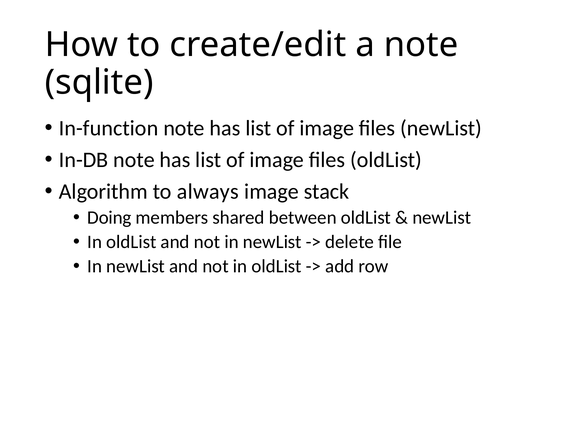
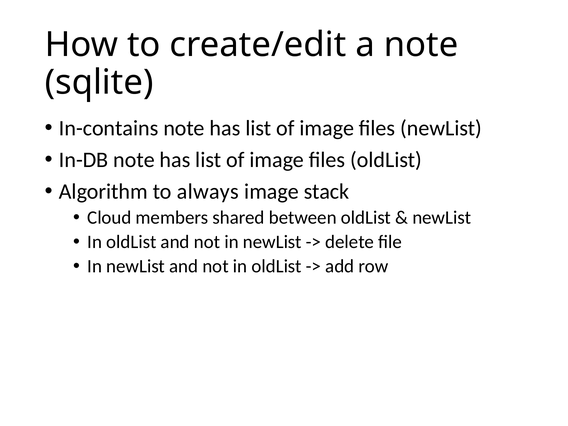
In-function: In-function -> In-contains (109, 128)
Doing: Doing -> Cloud (109, 218)
